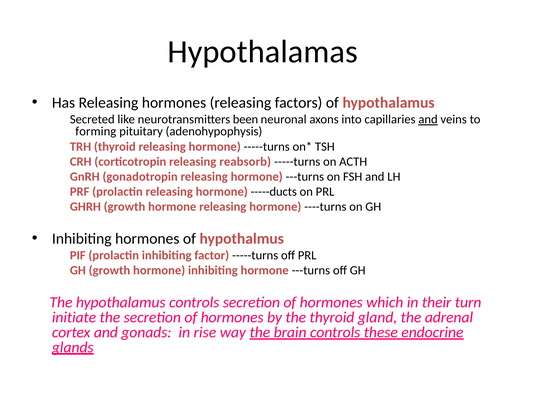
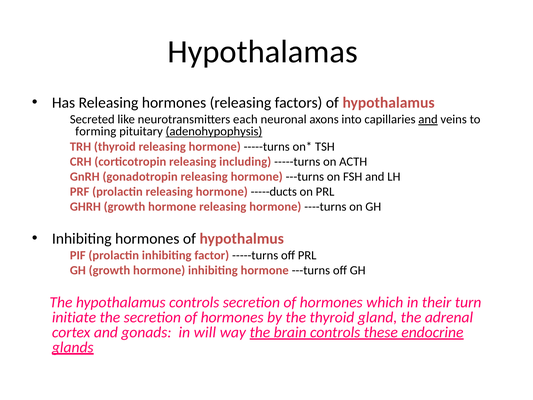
been: been -> each (245, 119)
adenohypophysis underline: none -> present (214, 131)
reabsorb: reabsorb -> including (245, 162)
rise: rise -> will (205, 332)
